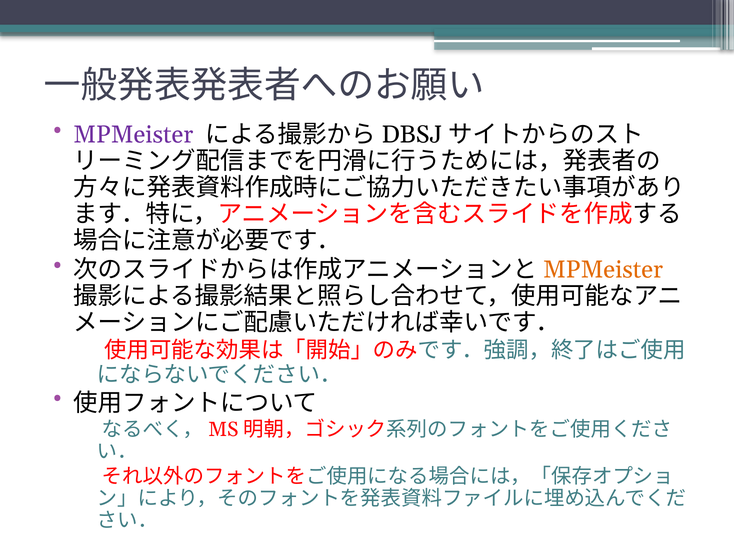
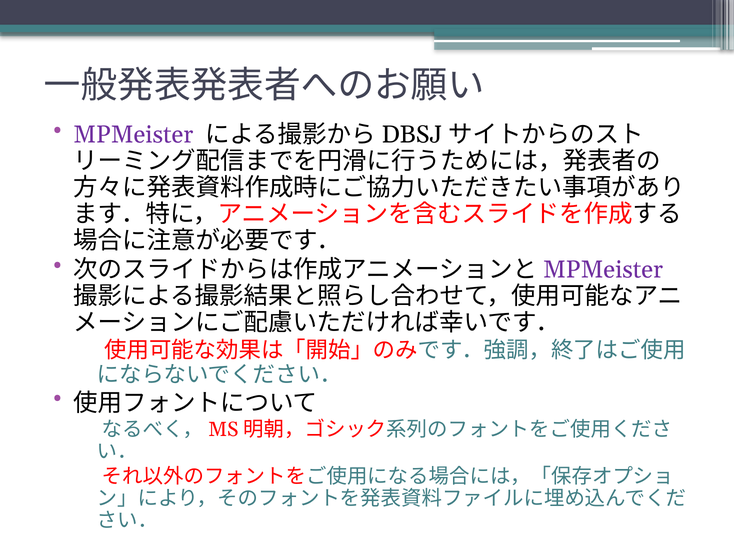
MPMeister colour: orange -> purple (603, 270)
